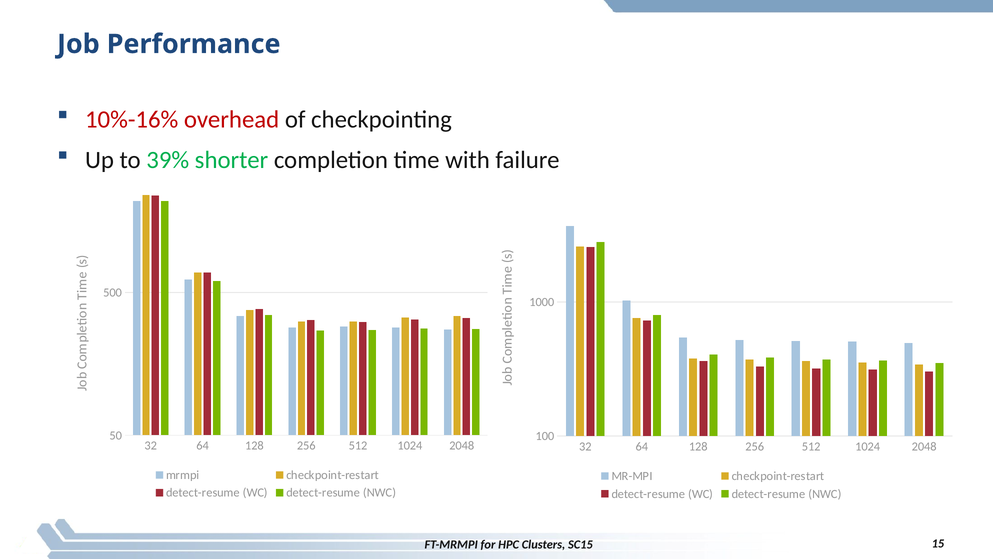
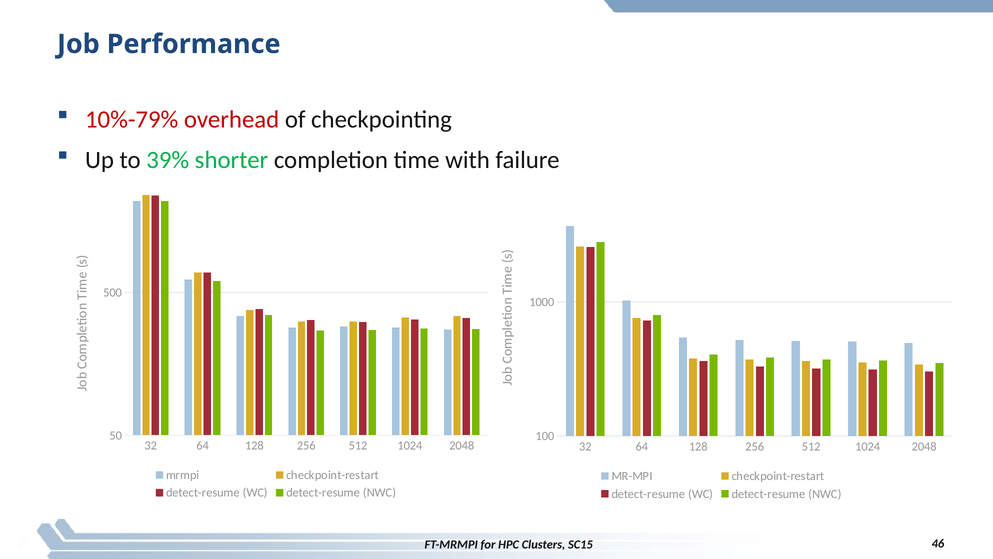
10%-16%: 10%-16% -> 10%-79% (132, 119)
15: 15 -> 46 (938, 543)
